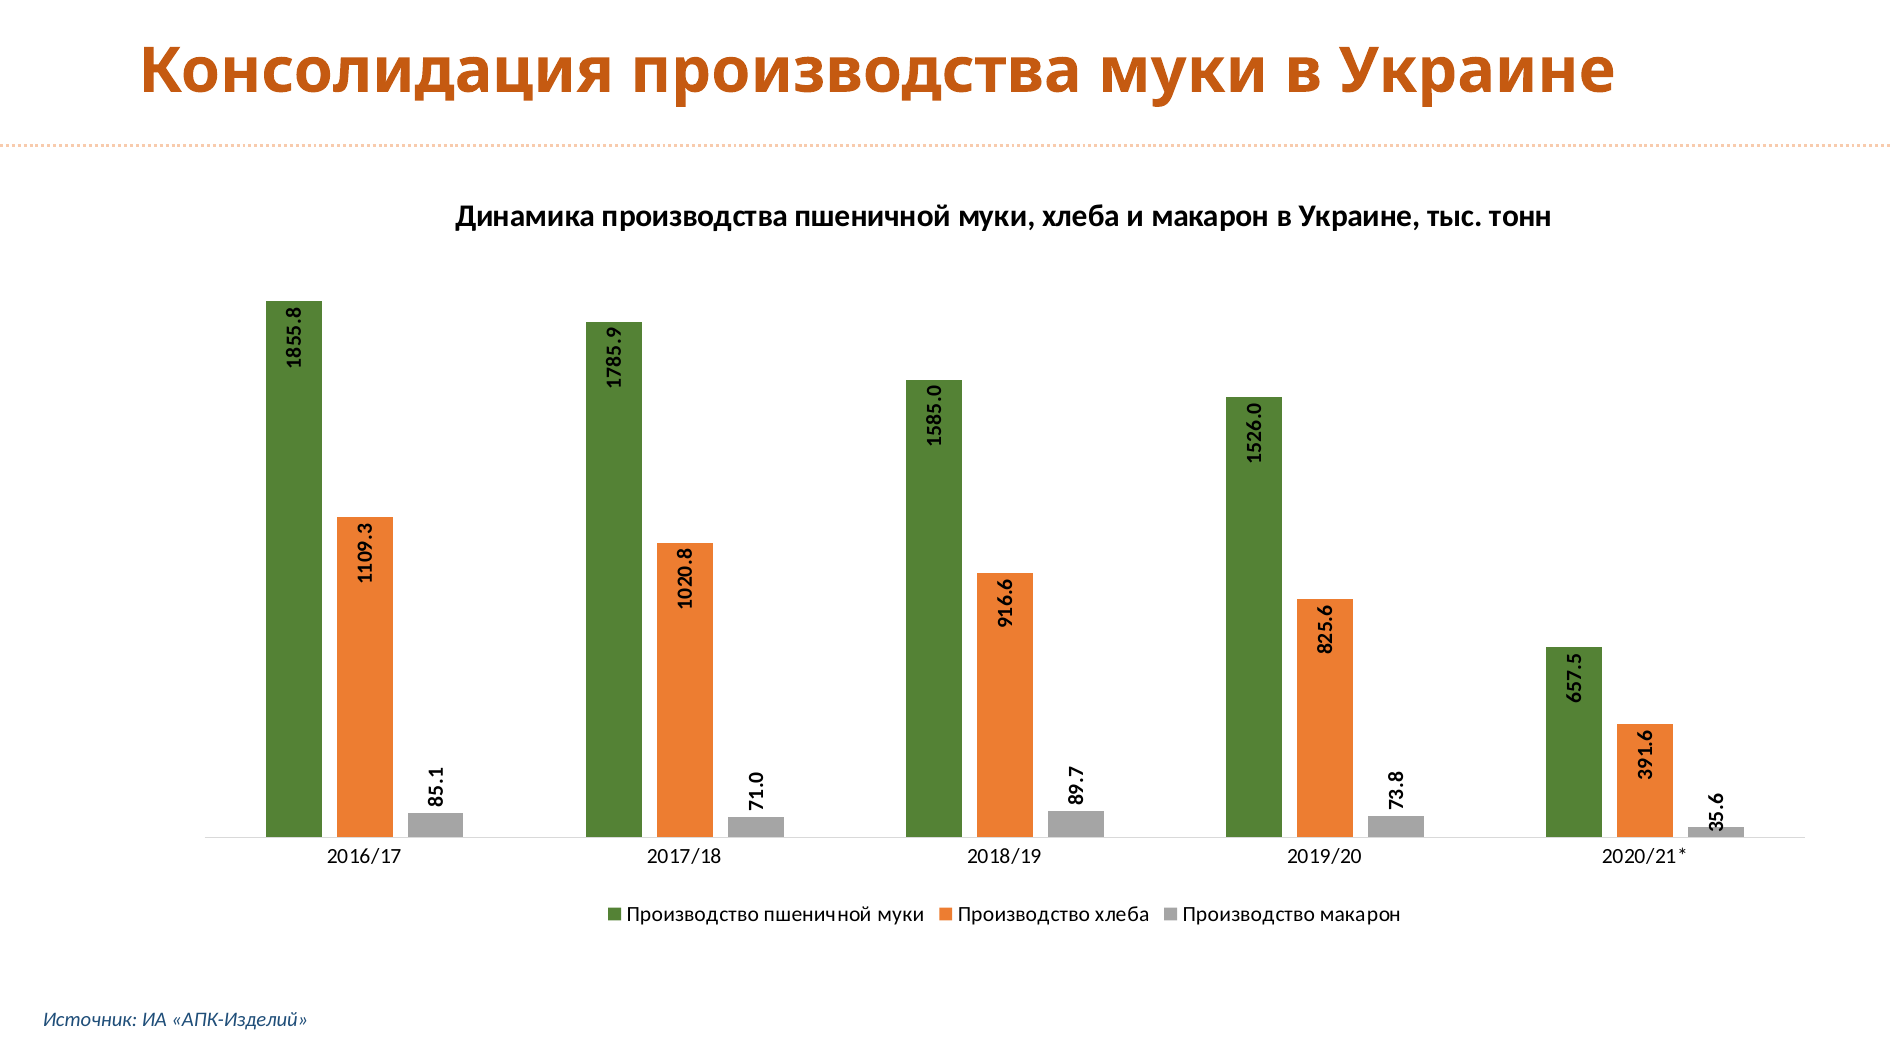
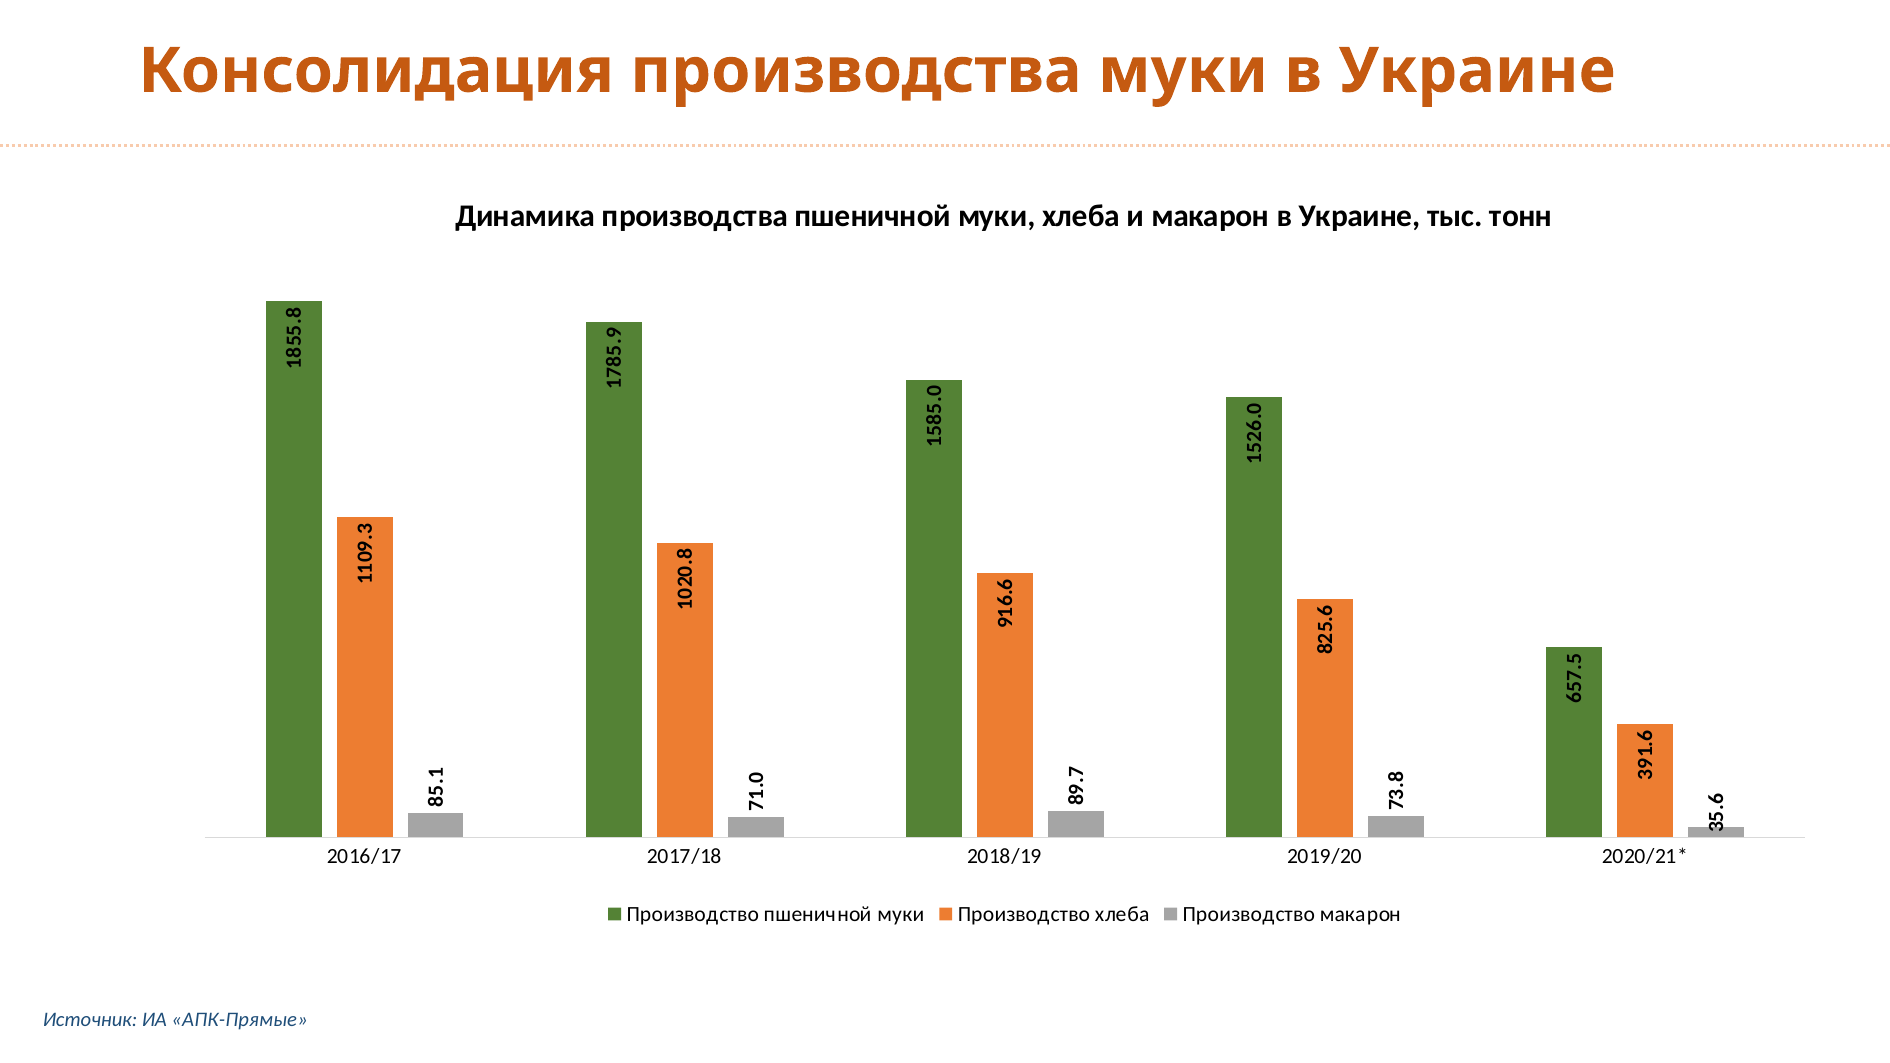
АПК-Изделий: АПК-Изделий -> АПК-Прямые (240, 1020)
